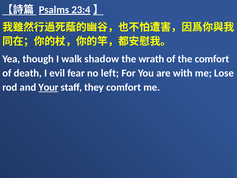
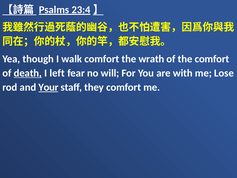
walk shadow: shadow -> comfort (102, 59)
death underline: none -> present (28, 73)
evil: evil -> left (57, 73)
left: left -> will (110, 73)
